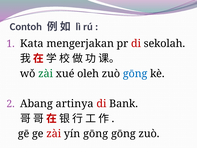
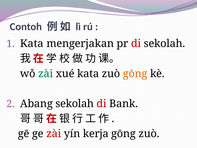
xué oleh: oleh -> kata (88, 74)
gōng colour: blue -> orange (135, 74)
Abang artinya: artinya -> sekolah (75, 103)
yín gōng: gōng -> kerja (96, 133)
